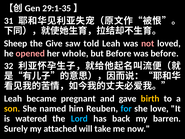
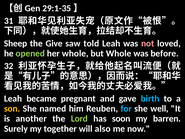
opened colour: pink -> light green (30, 53)
but Before: Before -> Whole (119, 53)
birth colour: yellow -> light blue (150, 98)
love: love -> well (159, 108)
watered: watered -> another (31, 118)
Lord colour: light blue -> light green (79, 118)
back: back -> soon (121, 118)
attached: attached -> together (60, 128)
take: take -> also (103, 128)
